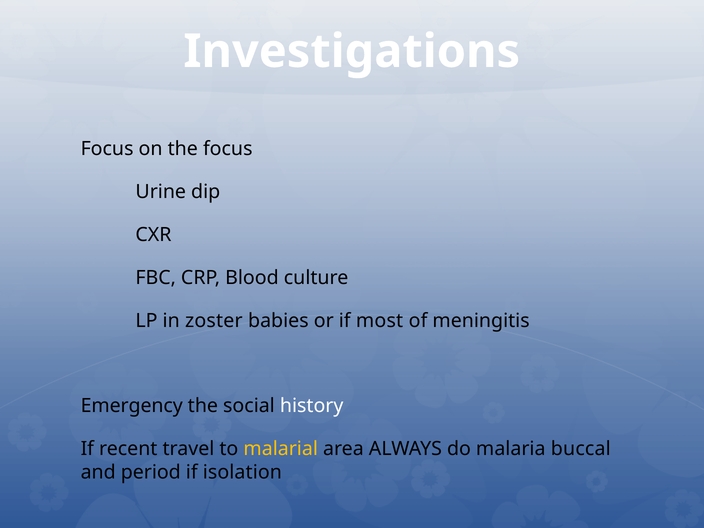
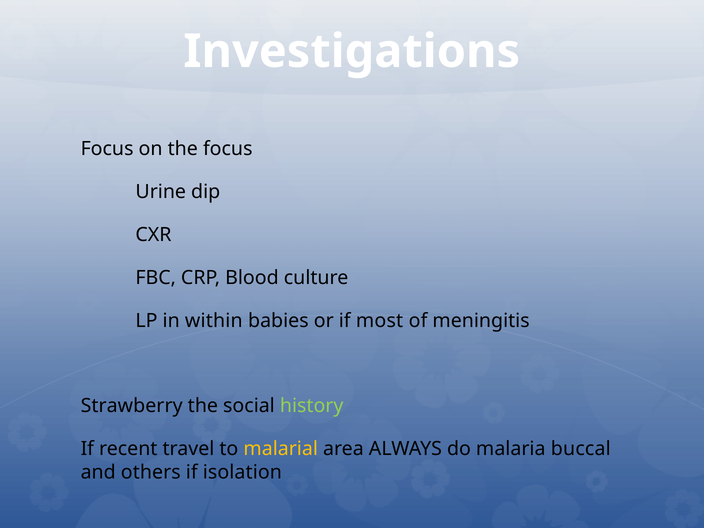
zoster: zoster -> within (214, 321)
Emergency: Emergency -> Strawberry (132, 406)
history colour: white -> light green (312, 406)
period: period -> others (151, 472)
